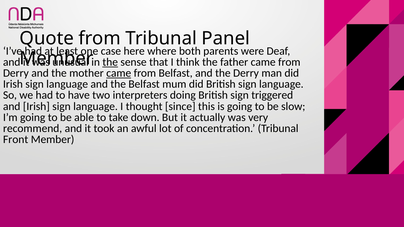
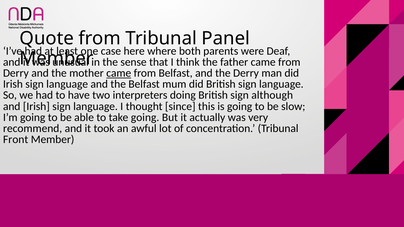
the underline: present -> none (110, 62)
triggered: triggered -> although (272, 95)
take down: down -> going (145, 117)
